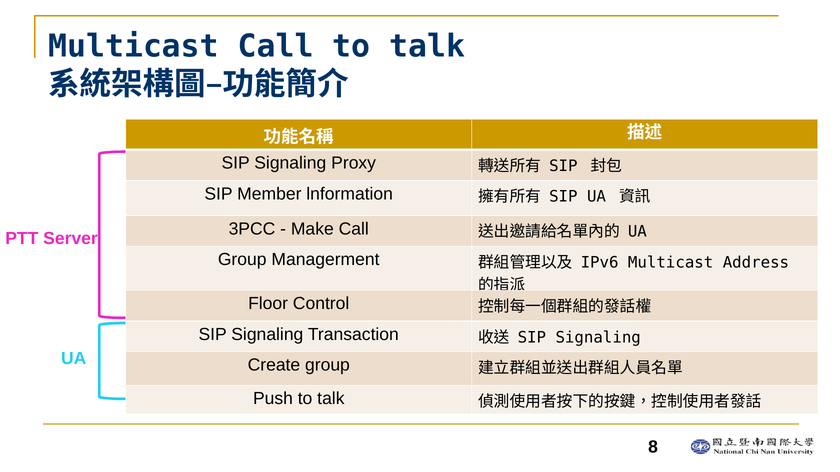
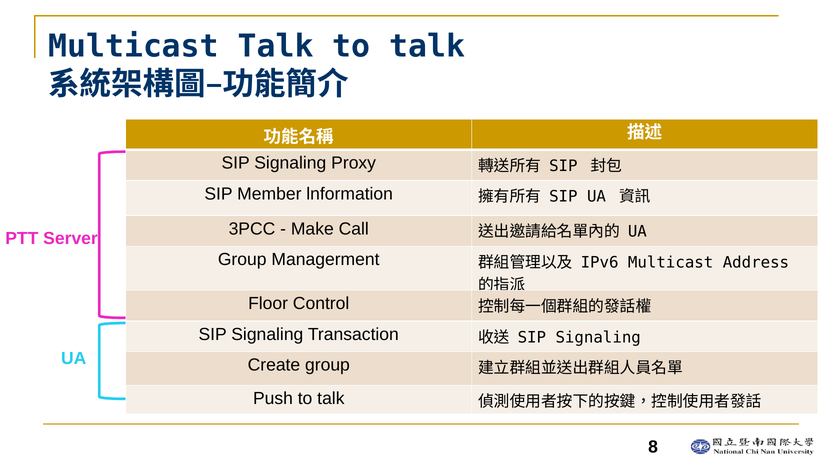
Multicast Call: Call -> Talk (276, 47)
